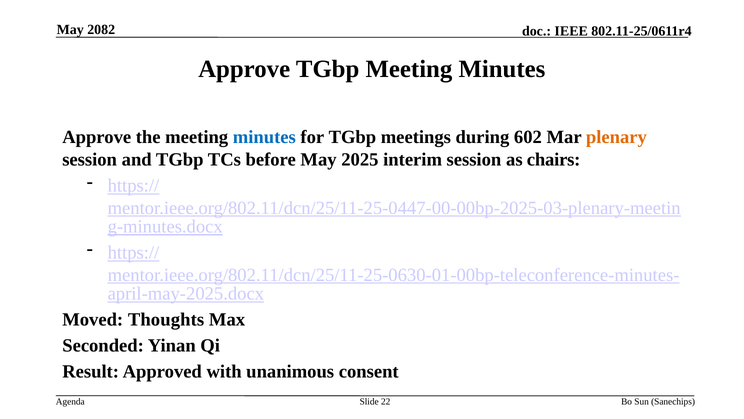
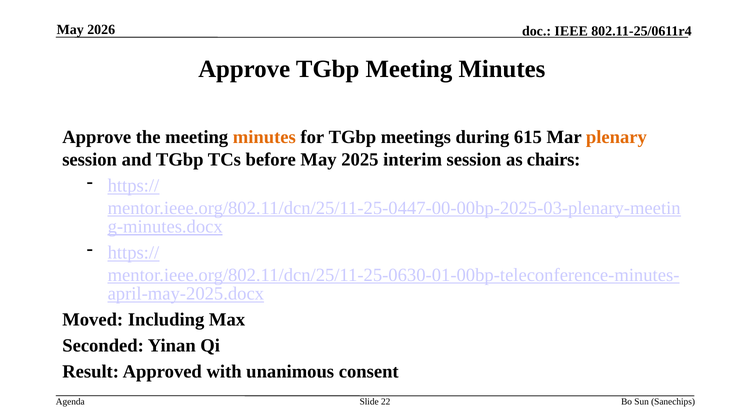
2082: 2082 -> 2026 (101, 30)
minutes colour: blue -> orange (264, 137)
602: 602 -> 615 (528, 137)
Thoughts: Thoughts -> Including (166, 319)
